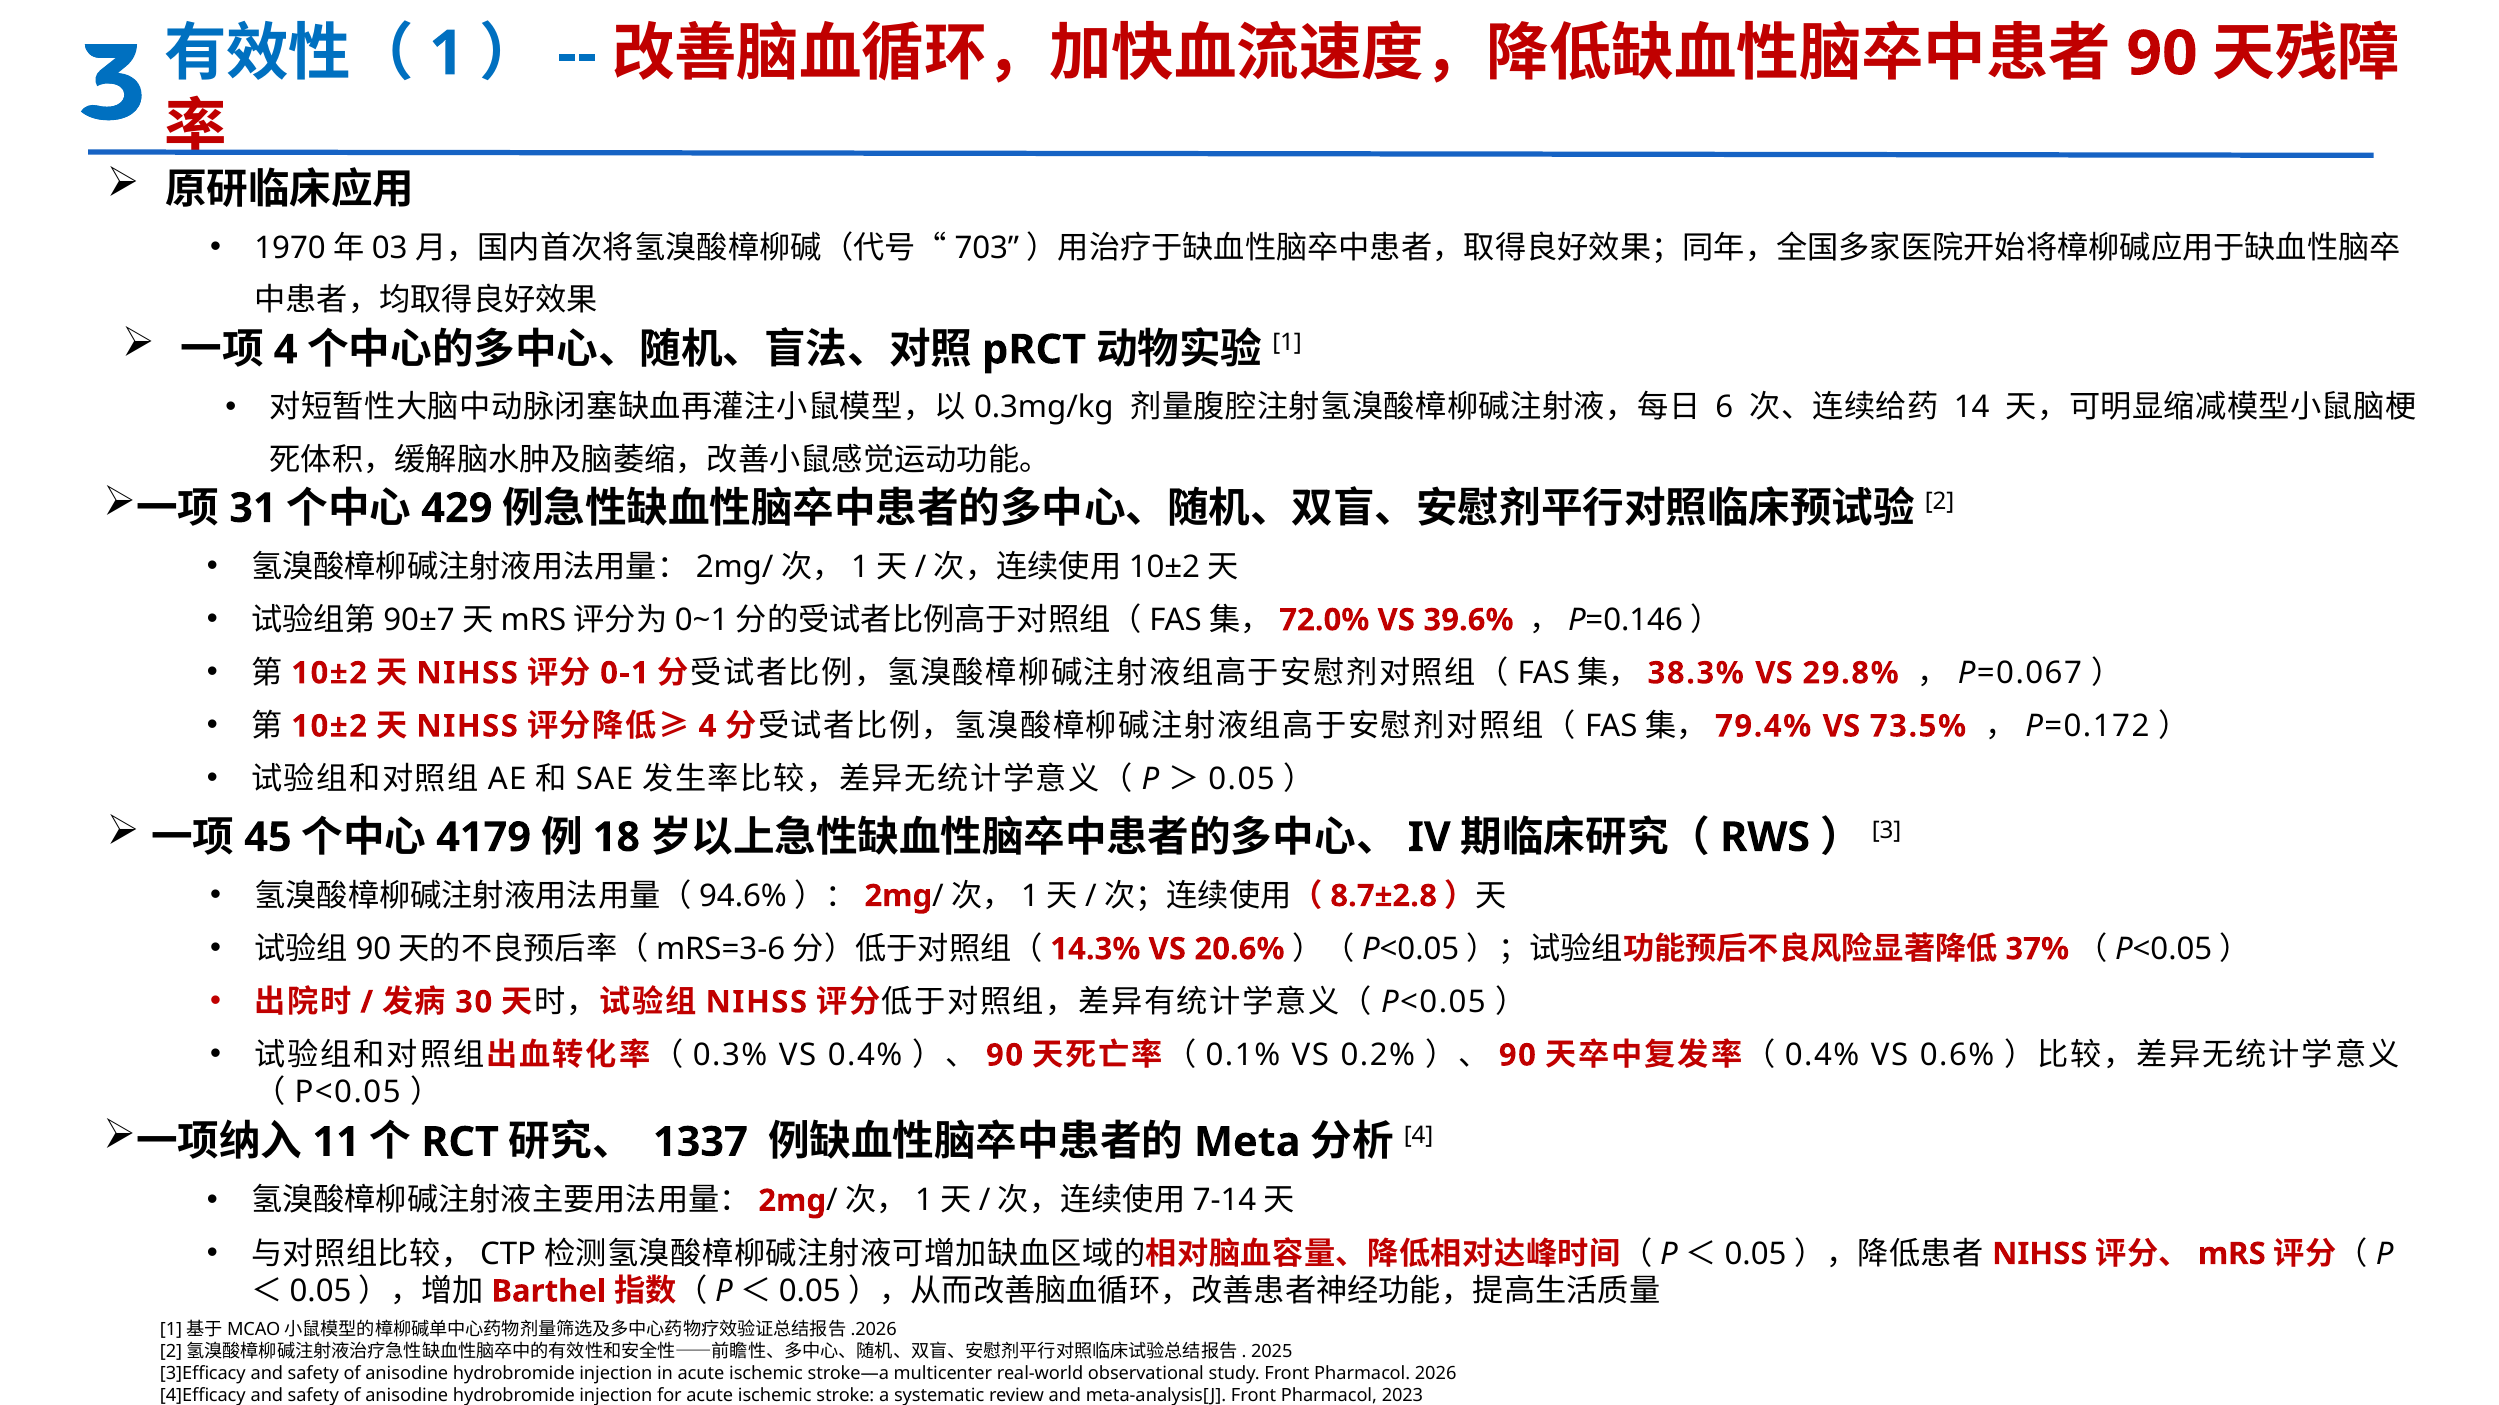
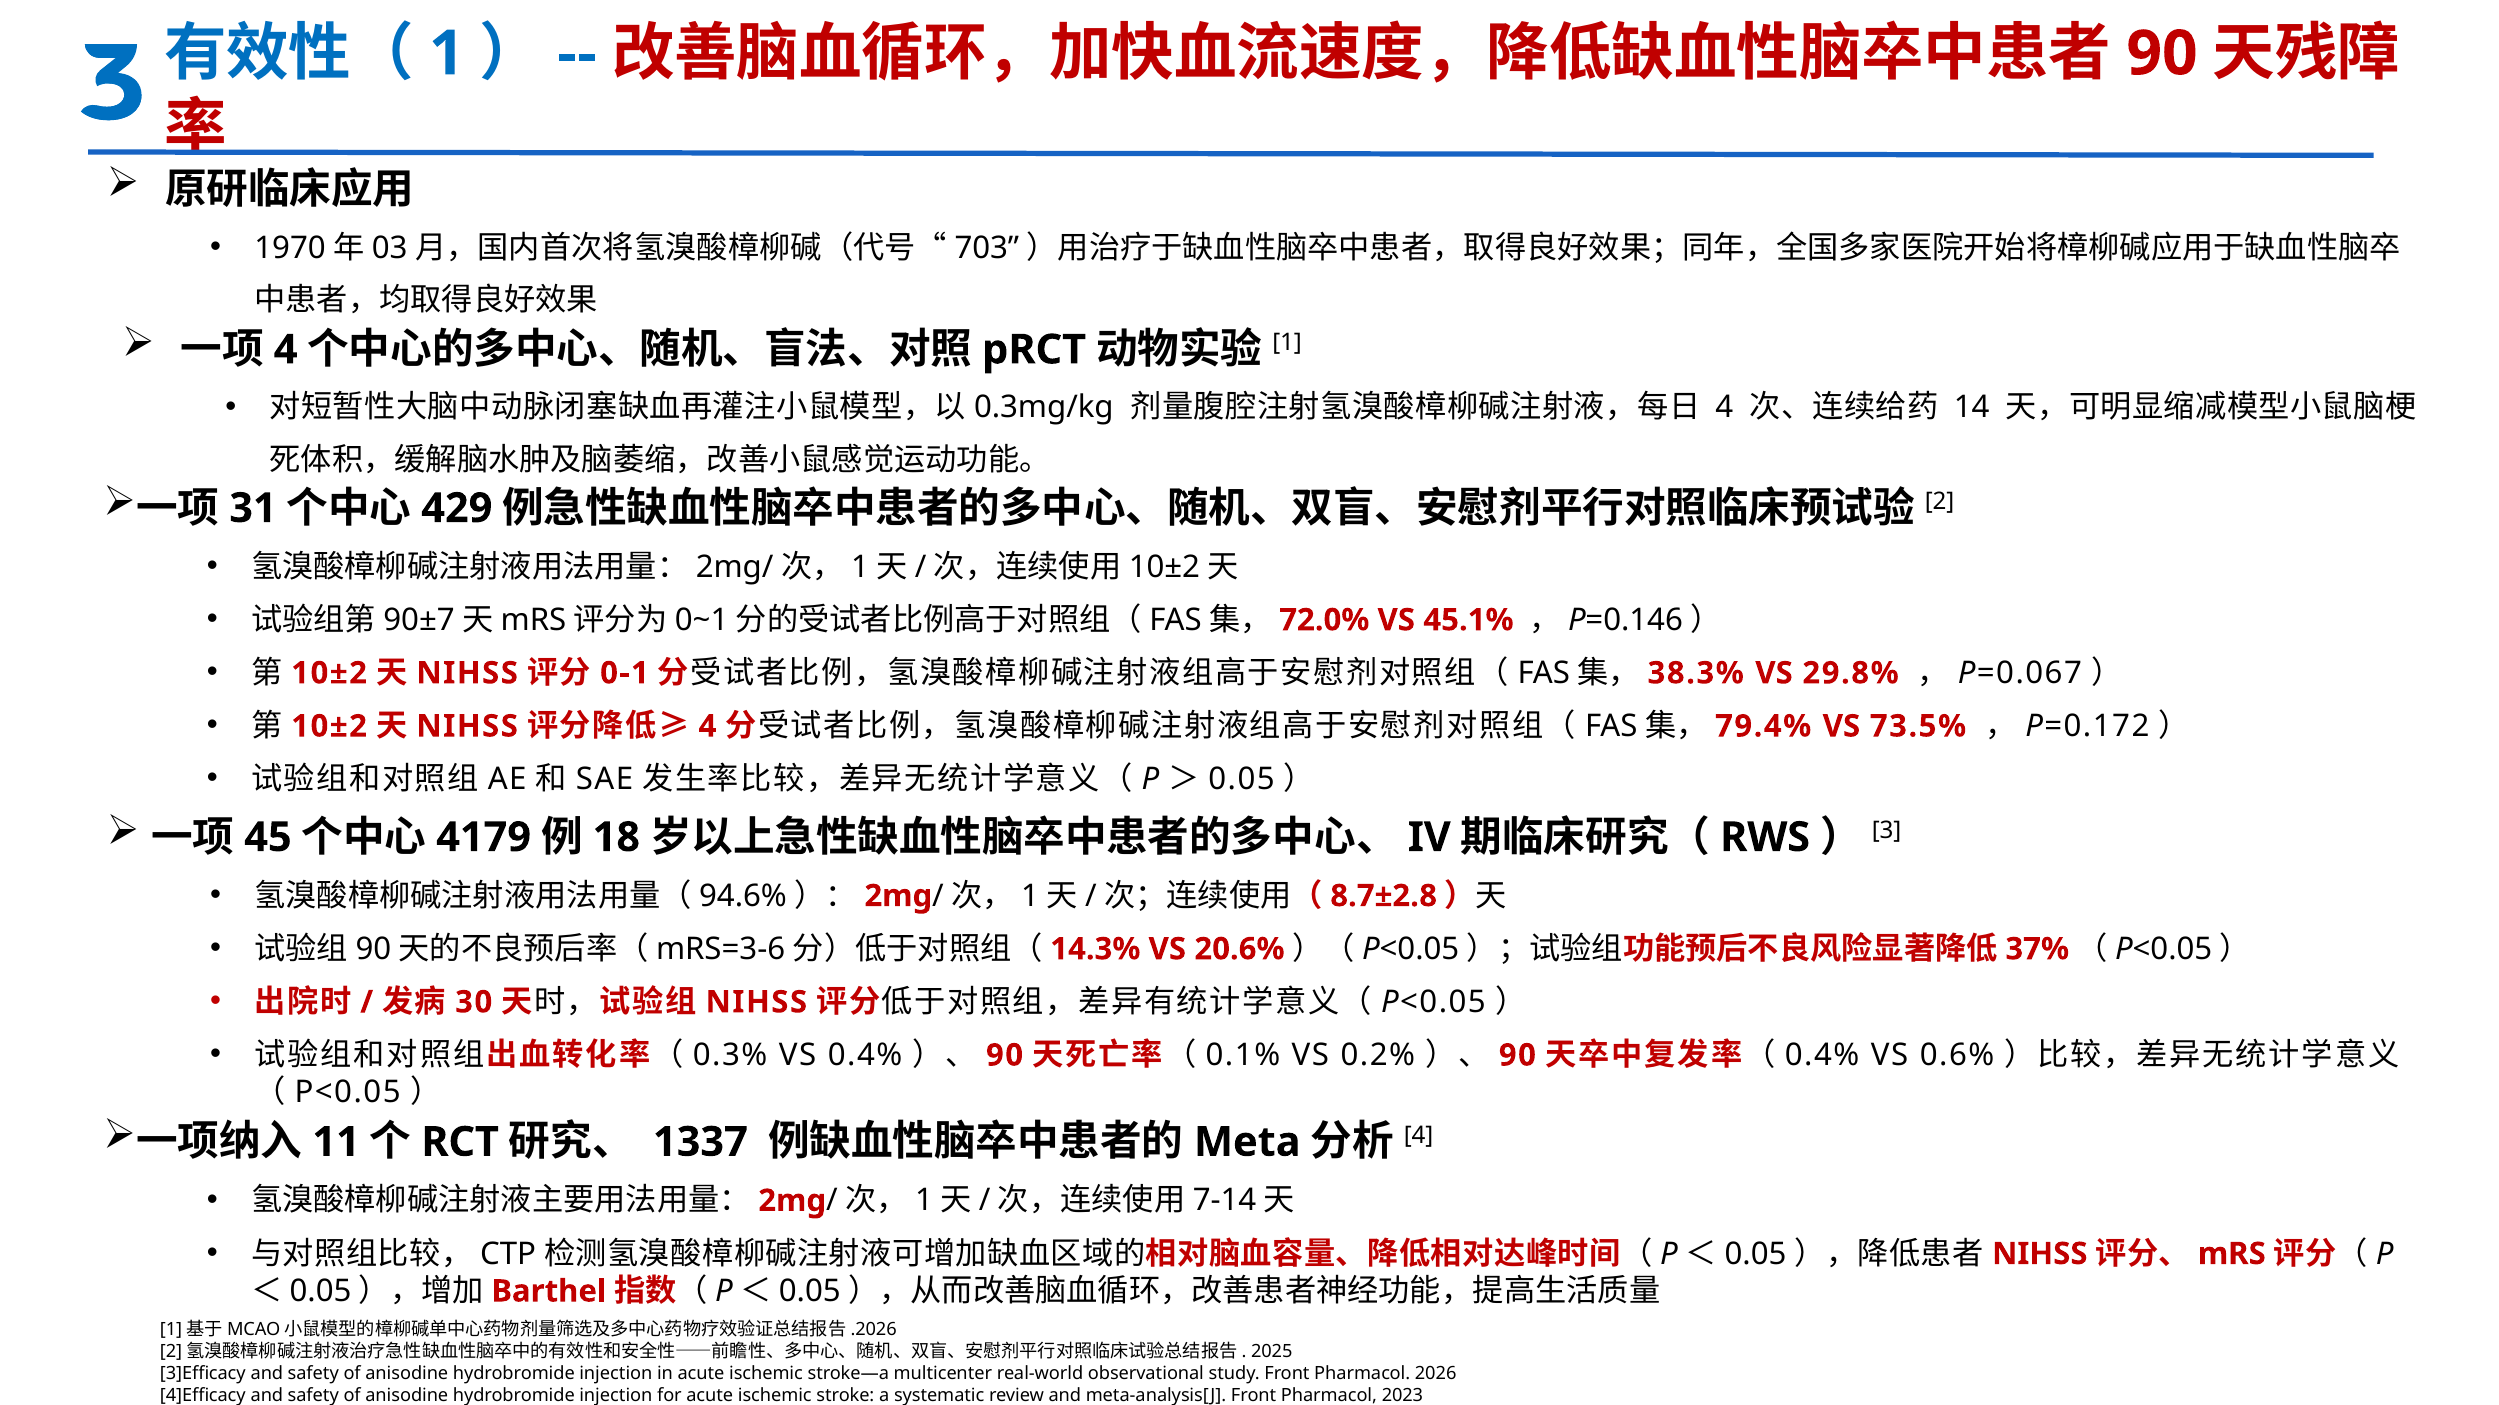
6: 6 -> 4 (1724, 408)
39.6%: 39.6% -> 45.1% (1469, 620)
